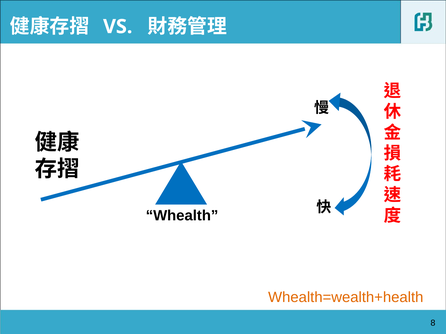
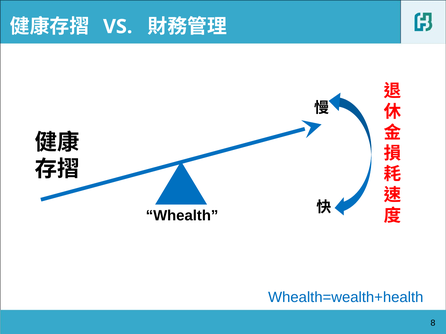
Whealth=wealth+health colour: orange -> blue (346, 298)
